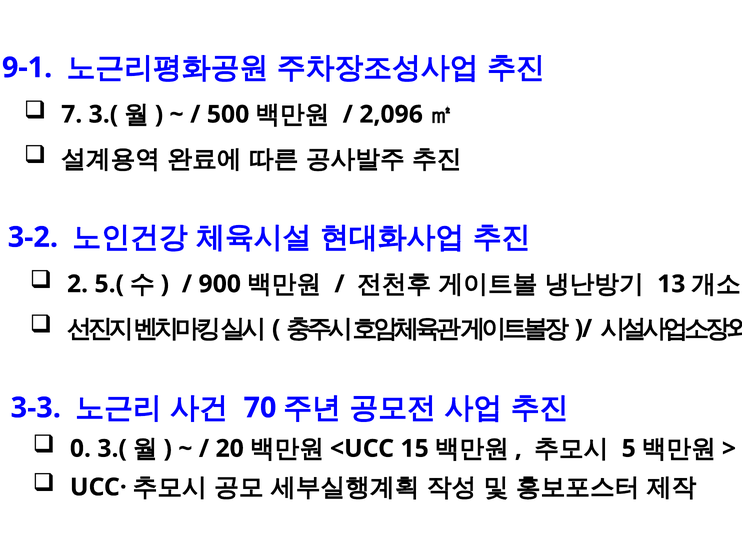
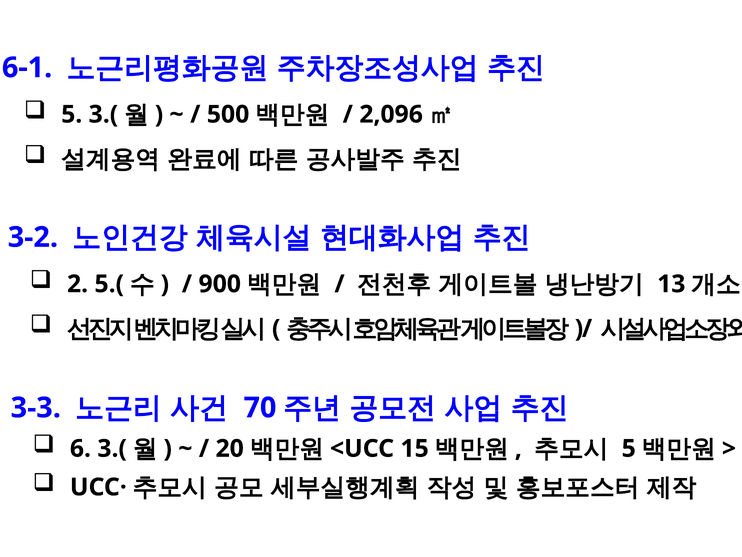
9-1: 9-1 -> 6-1 (27, 68)
7: 7 -> 5 (72, 114)
0: 0 -> 6 (80, 448)
